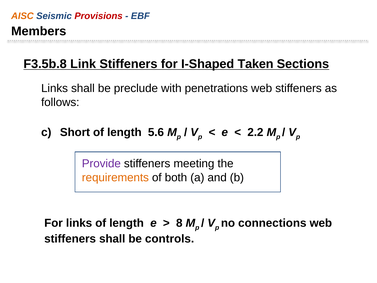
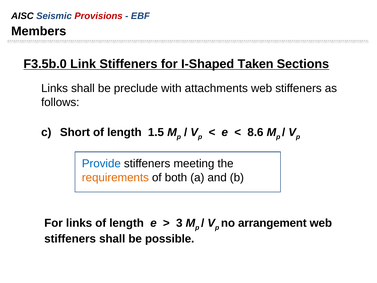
AISC colour: orange -> black (22, 16)
F3.5b.8: F3.5b.8 -> F3.5b.0 (45, 64)
penetrations: penetrations -> attachments (216, 88)
5.6: 5.6 -> 1.5 (156, 132)
2.2: 2.2 -> 8.6 (255, 132)
Provide colour: purple -> blue (101, 164)
8: 8 -> 3 (179, 223)
connections: connections -> arrangement (272, 223)
controls: controls -> possible (170, 239)
